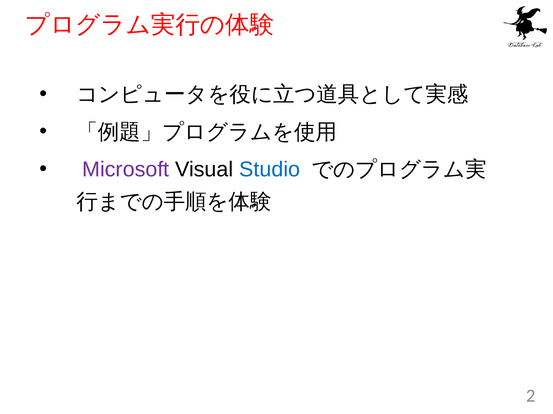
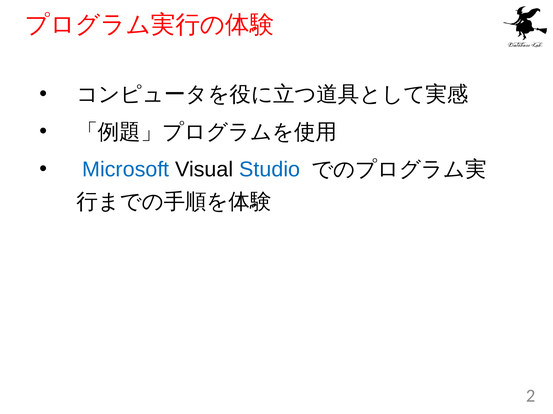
Microsoft colour: purple -> blue (126, 170)
